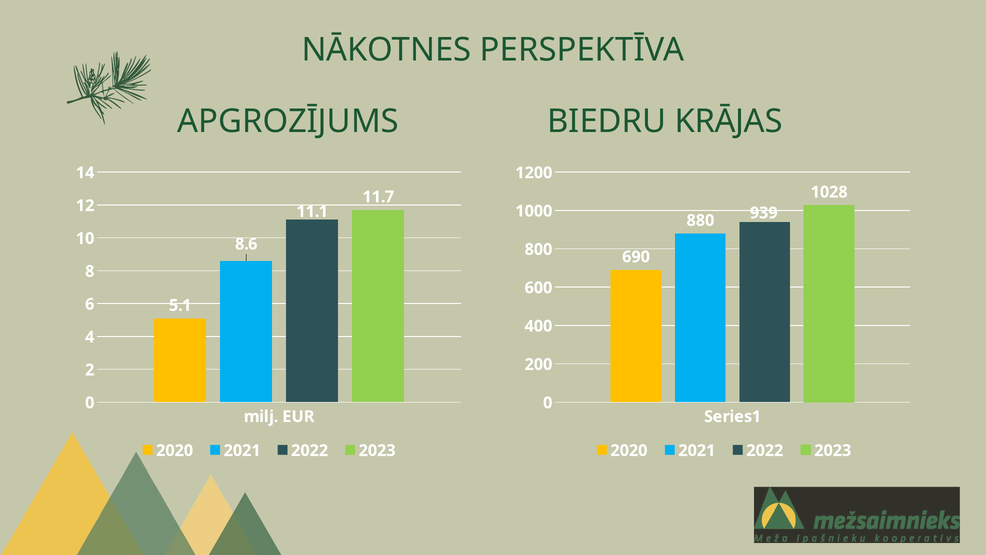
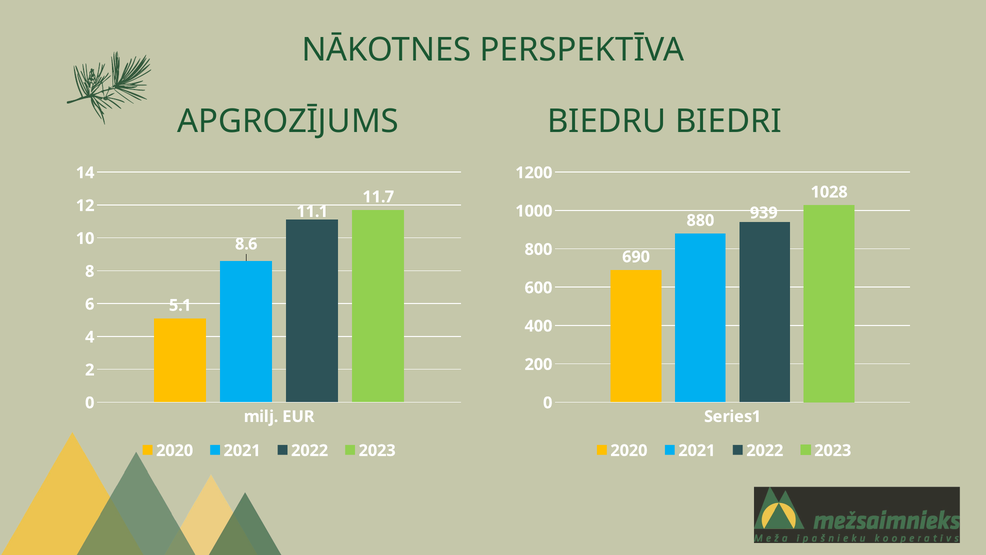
KRĀJAS: KRĀJAS -> BIEDRI (728, 122)
